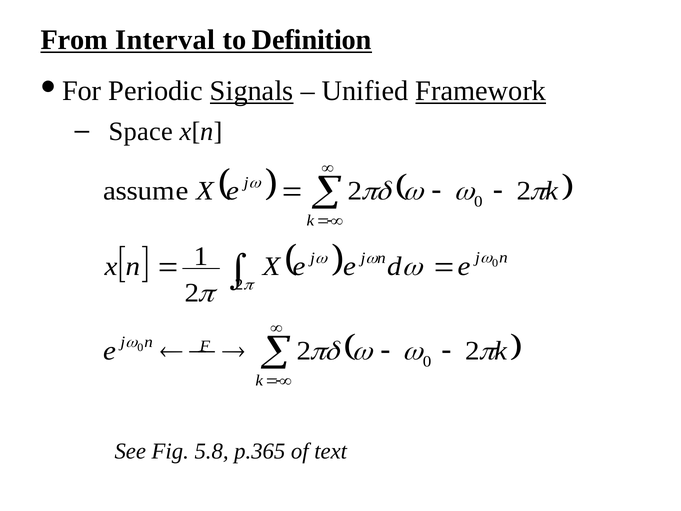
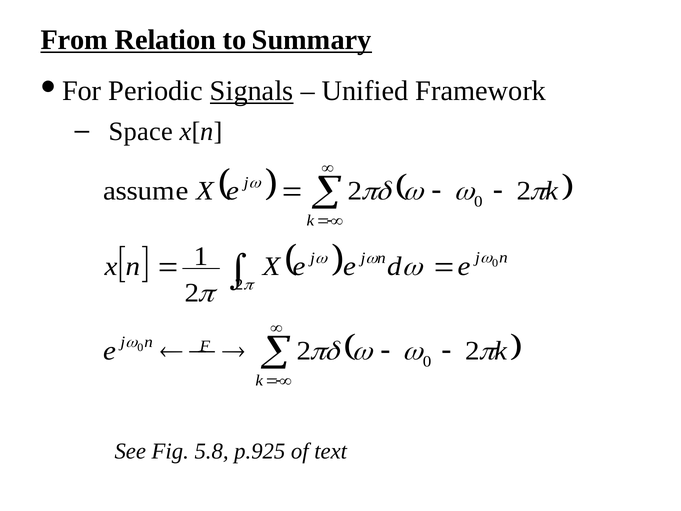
Interval: Interval -> Relation (165, 40)
Definition: Definition -> Summary (312, 40)
Framework underline: present -> none (481, 91)
p.365: p.365 -> p.925 (260, 451)
